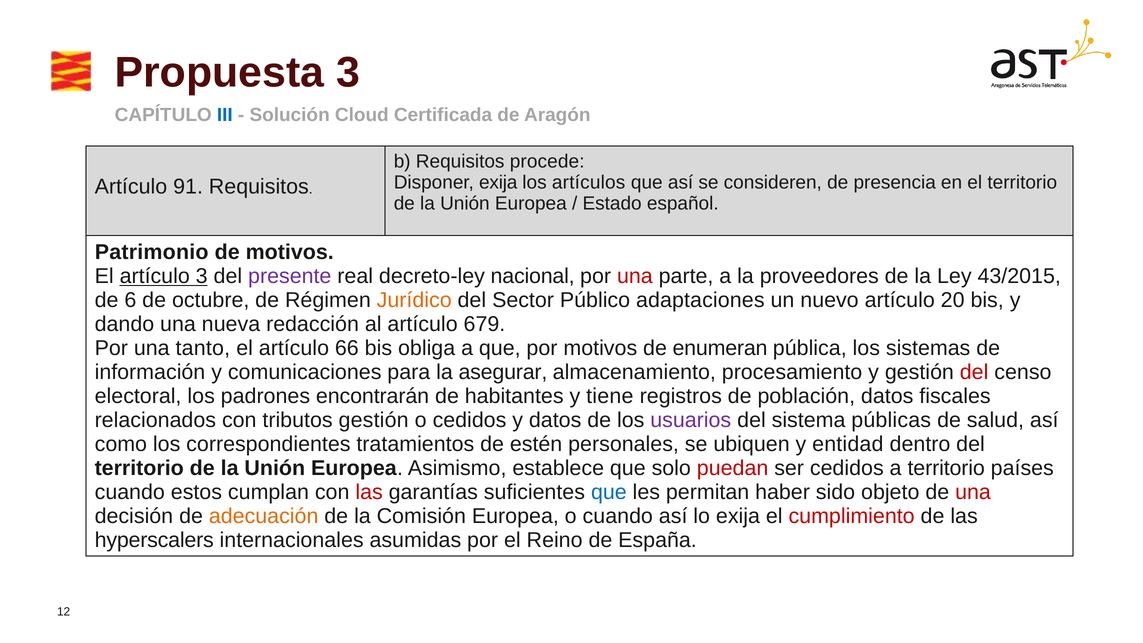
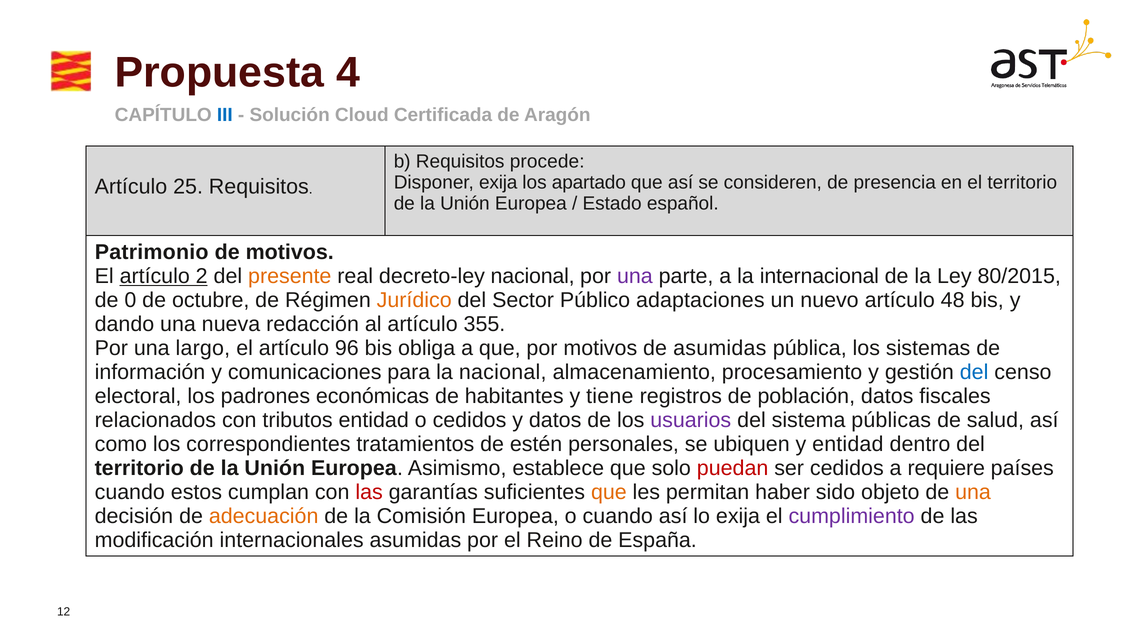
Propuesta 3: 3 -> 4 (348, 73)
artículos: artículos -> apartado (589, 182)
91: 91 -> 25 (188, 187)
artículo 3: 3 -> 2 (202, 276)
presente colour: purple -> orange (290, 276)
una colour: red -> purple (635, 276)
proveedores: proveedores -> internacional (819, 276)
43/2015: 43/2015 -> 80/2015 (1019, 276)
6: 6 -> 0 (130, 300)
20: 20 -> 48 (953, 300)
679: 679 -> 355 (484, 324)
tanto: tanto -> largo (203, 348)
66: 66 -> 96 (347, 348)
de enumeran: enumeran -> asumidas (720, 348)
la asegurar: asegurar -> nacional (503, 372)
del colour: red -> blue (974, 372)
encontrarán: encontrarán -> económicas (373, 396)
tributos gestión: gestión -> entidad (374, 420)
a territorio: territorio -> requiere (946, 468)
que colour: blue -> orange (609, 492)
una colour: red -> orange (973, 492)
cumplimiento colour: red -> purple (852, 516)
hyperscalers: hyperscalers -> modificación (154, 540)
